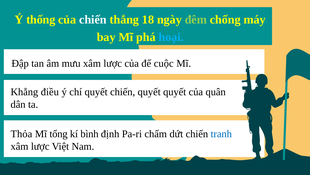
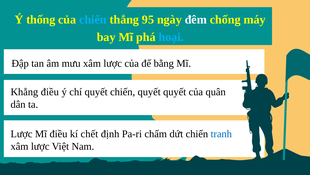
chiến colour: white -> light blue (93, 20)
18: 18 -> 95 (148, 20)
đêm colour: light green -> white (196, 20)
cuộc: cuộc -> bằng (164, 63)
Thỏa: Thỏa -> Lược (22, 133)
Mĩ tổng: tổng -> điều (58, 133)
bình: bình -> chết (89, 133)
